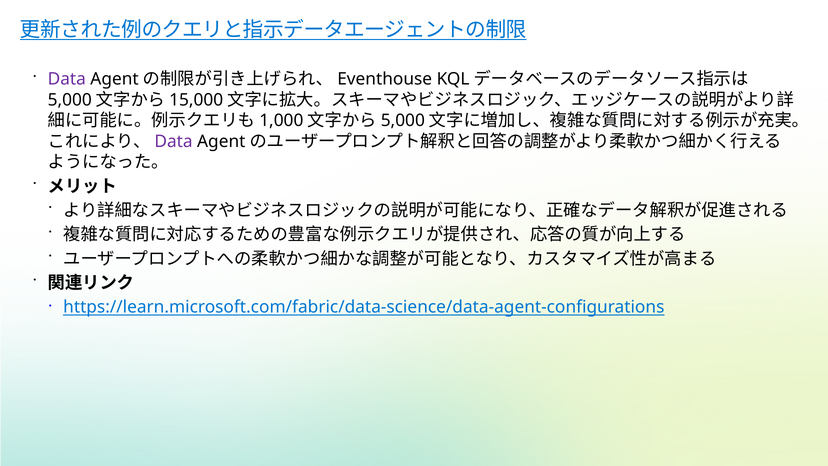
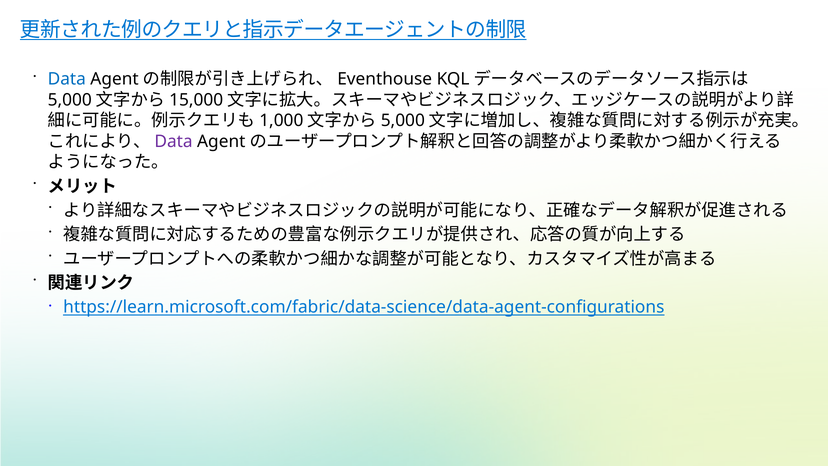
Data colour: purple -> blue (67, 79)
